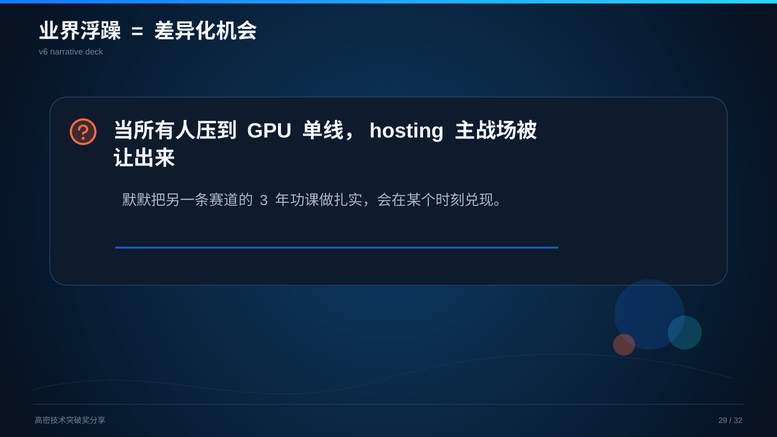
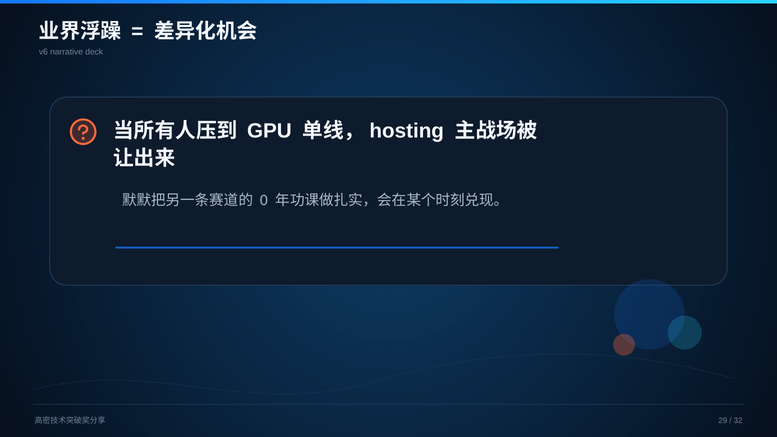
3: 3 -> 0 (264, 201)
